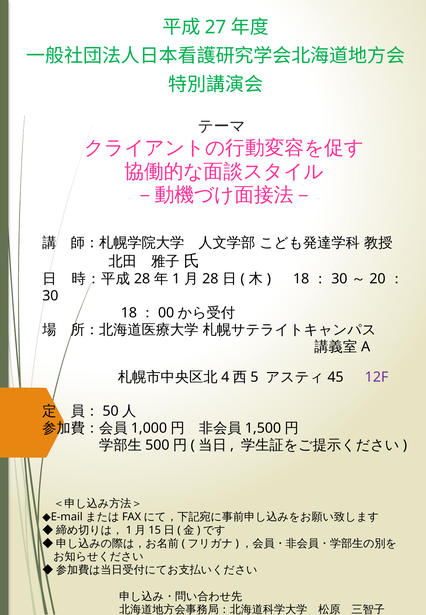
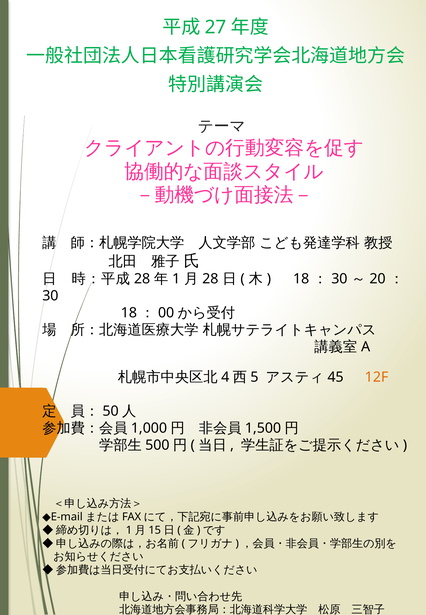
12F colour: purple -> orange (377, 377)
